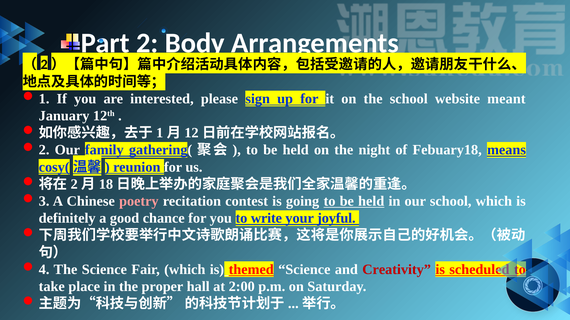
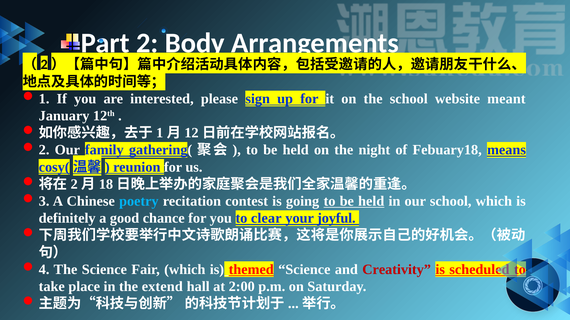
poetry colour: pink -> light blue (139, 202)
write: write -> clear (266, 219)
proper: proper -> extend (162, 287)
